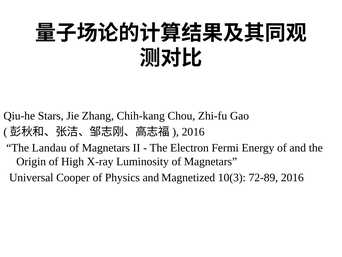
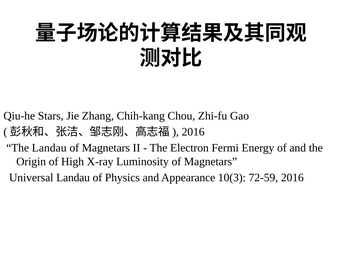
Universal Cooper: Cooper -> Landau (73, 177)
Magnetized: Magnetized -> Appearance (188, 177)
72-89: 72-89 -> 72-59 (263, 177)
